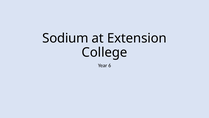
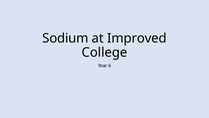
Extension: Extension -> Improved (137, 38)
